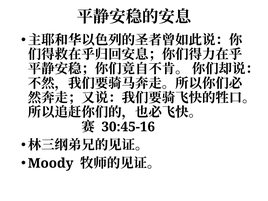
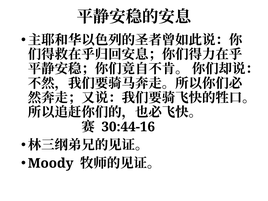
30:45-16: 30:45-16 -> 30:44-16 (128, 127)
